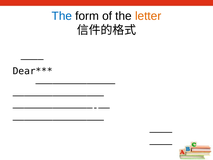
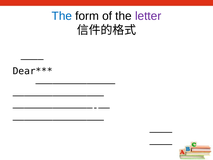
letter colour: orange -> purple (148, 16)
